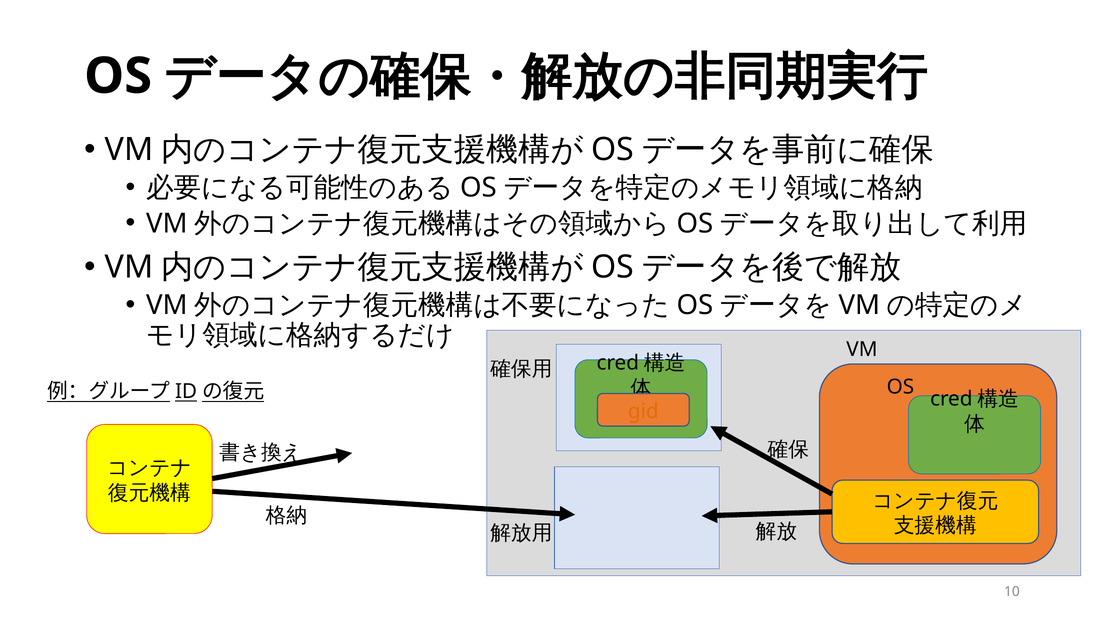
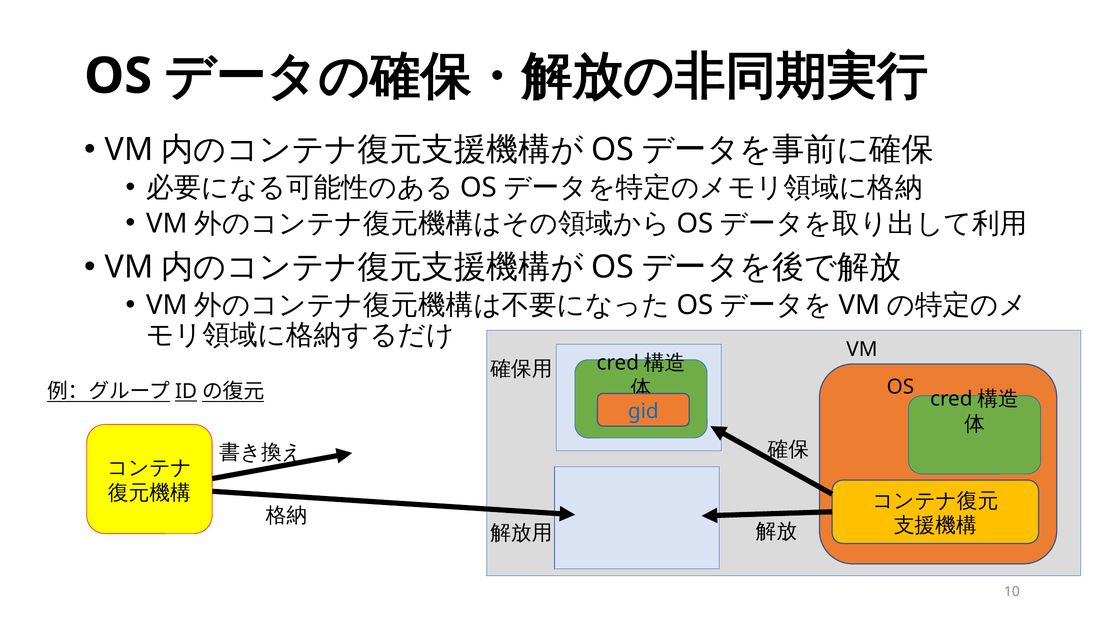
gid colour: orange -> blue (643, 411)
